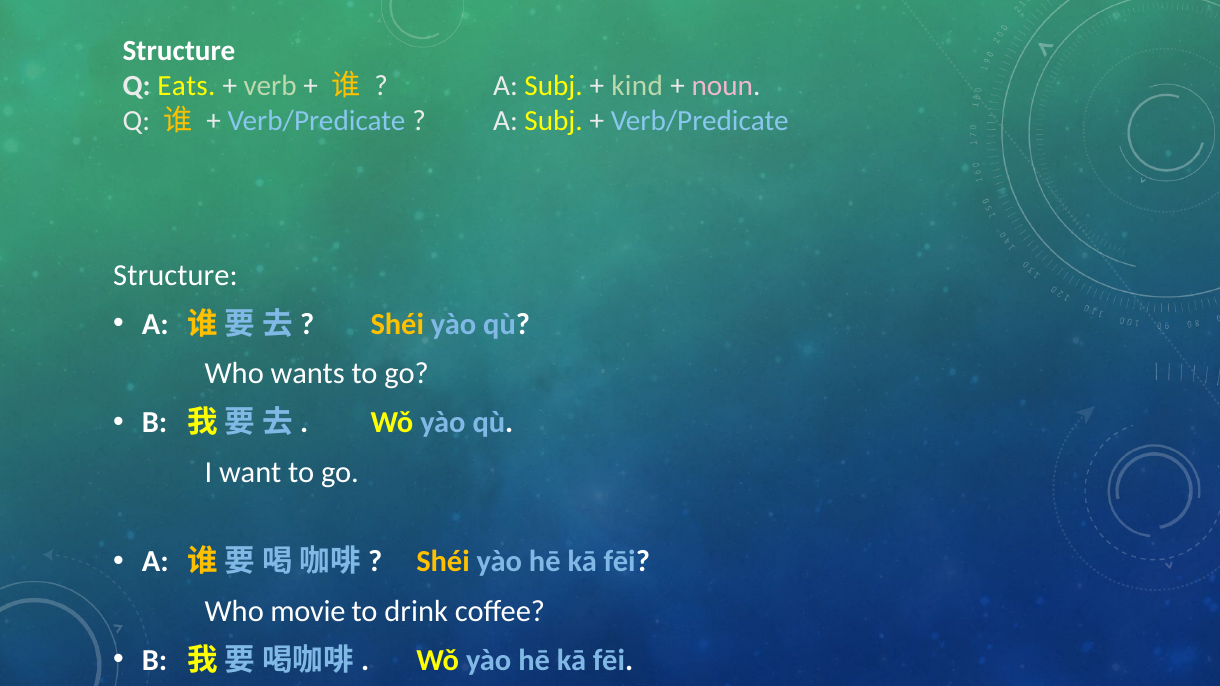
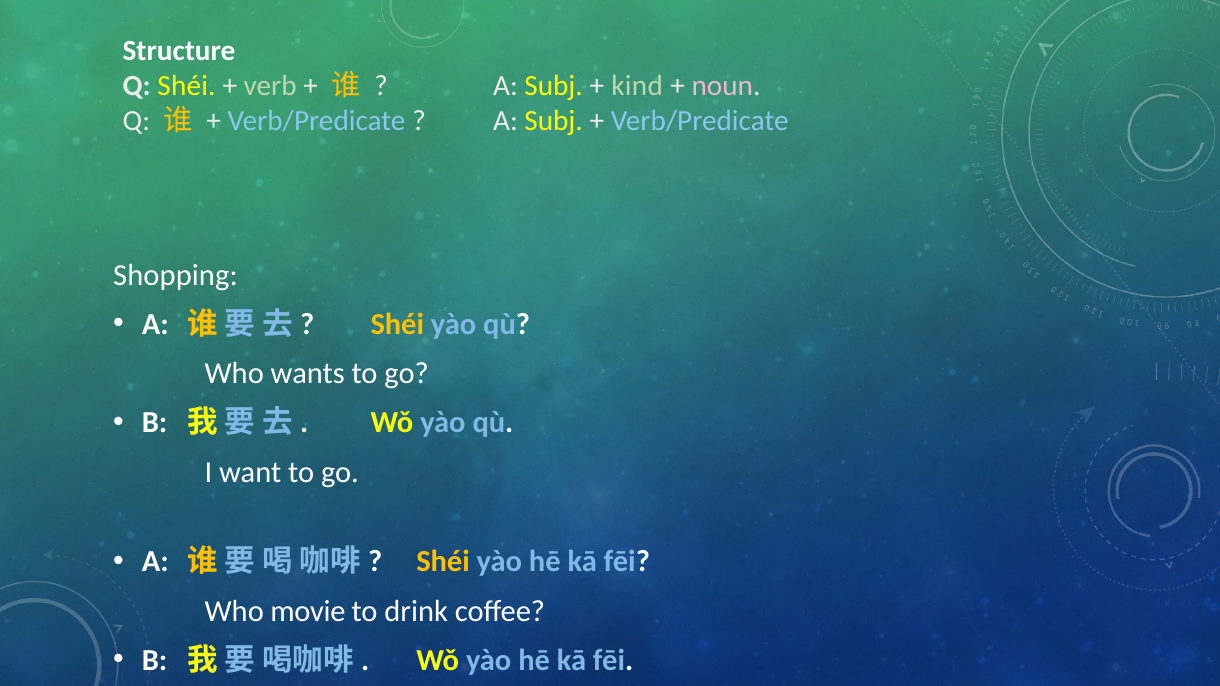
Q Eats: Eats -> Shéi (186, 86)
Structure: Structure -> Shopping (175, 275)
